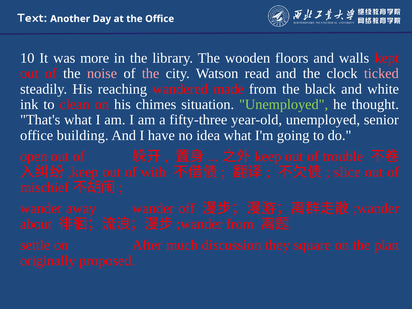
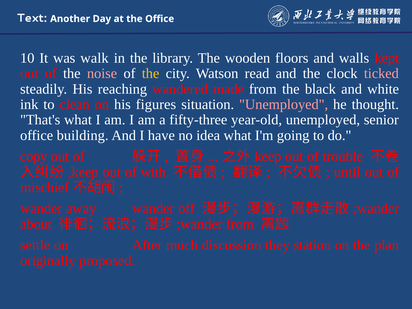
more: more -> walk (94, 58)
the colour: pink -> yellow (151, 74)
chimes: chimes -> figures (156, 104)
Unemployed colour: light green -> pink (284, 104)
open: open -> copy (34, 157)
slice: slice -> until (347, 172)
square: square -> station (312, 245)
